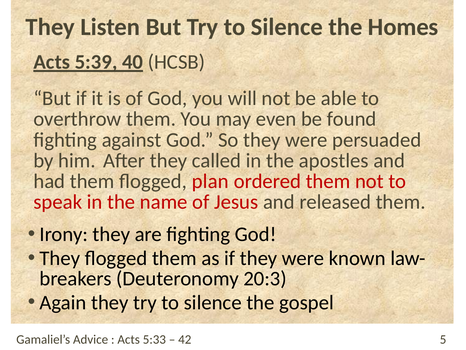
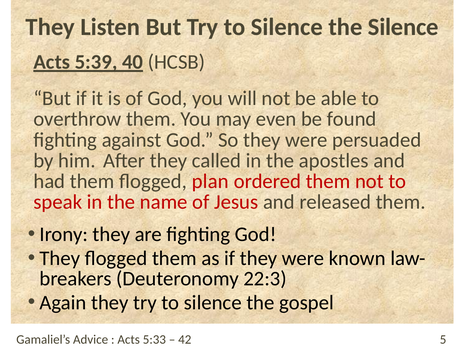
the Homes: Homes -> Silence (403, 27)
20:3: 20:3 -> 22:3 (265, 278)
